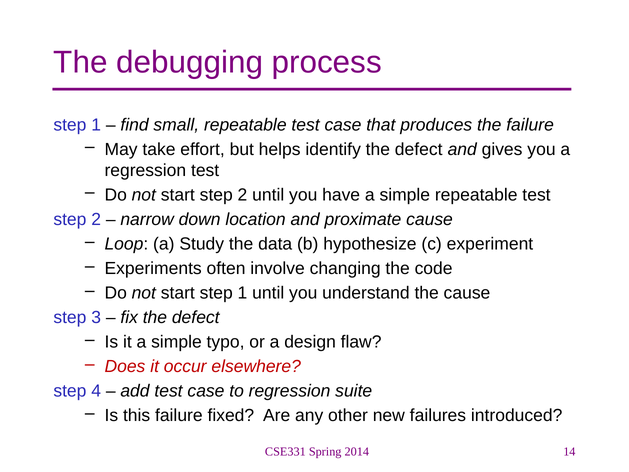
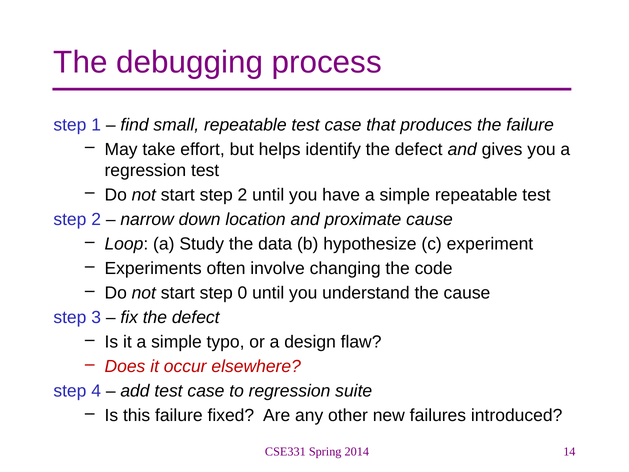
start step 1: 1 -> 0 (242, 293)
